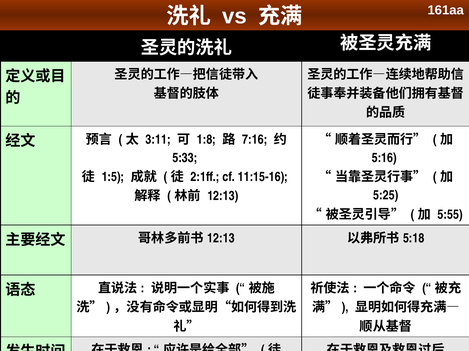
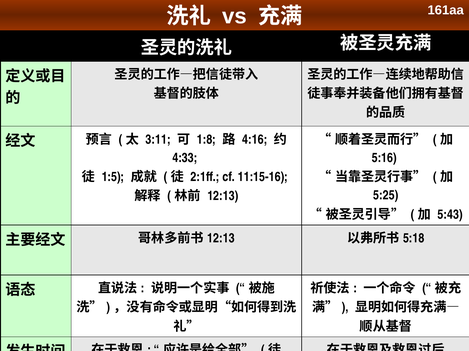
7:16: 7:16 -> 4:16 (255, 140)
5:33: 5:33 -> 4:33 (185, 158)
5:55: 5:55 -> 5:43 (450, 215)
